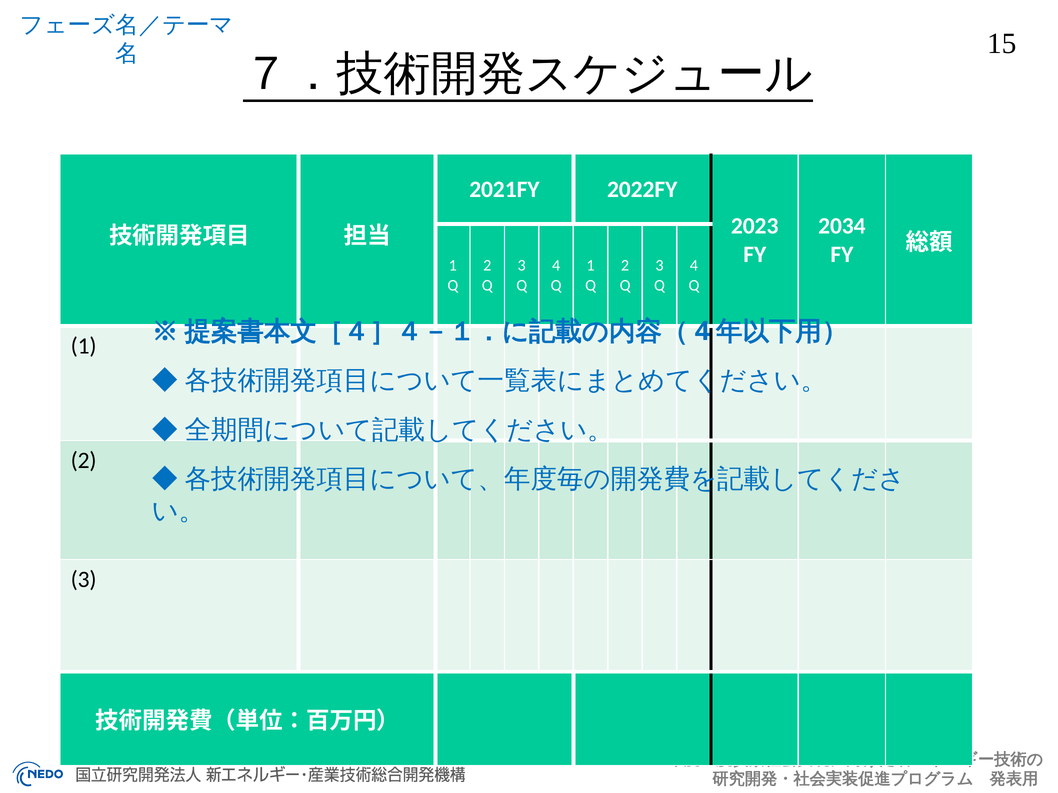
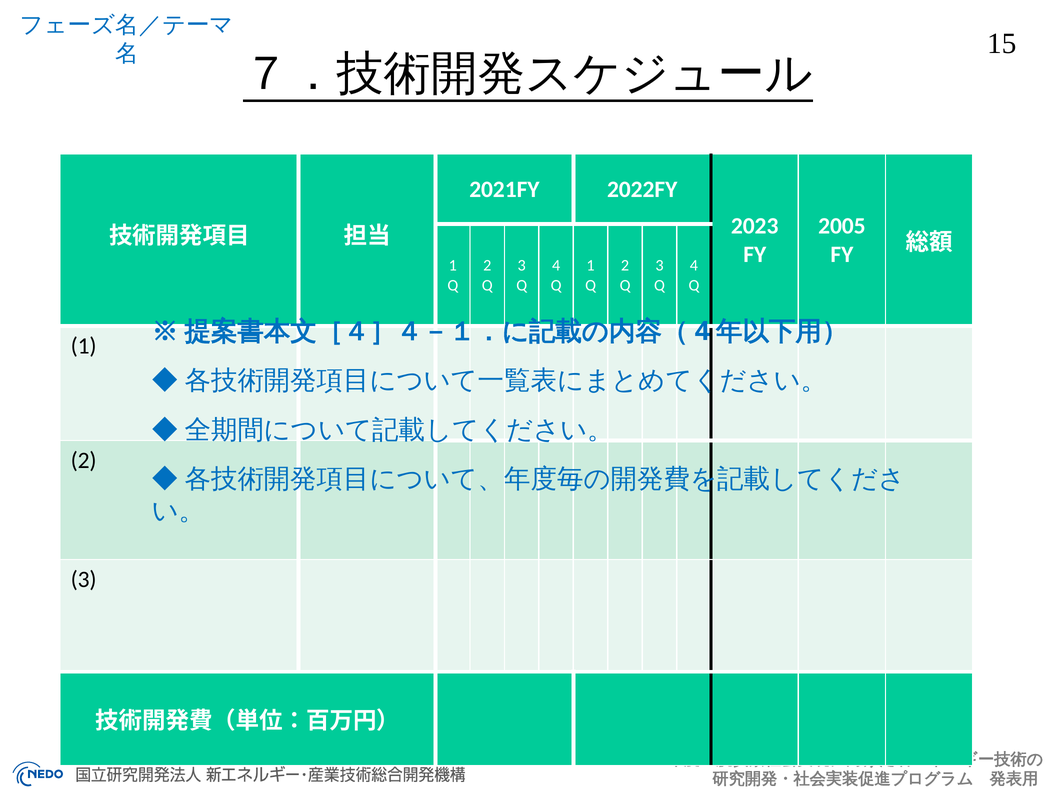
2034: 2034 -> 2005 (842, 226)
